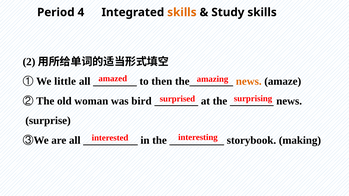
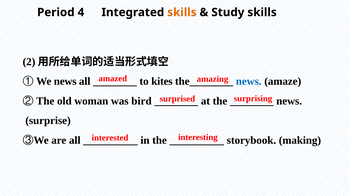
We little: little -> news (65, 81)
then: then -> kites (162, 81)
news colour: orange -> blue (249, 81)
